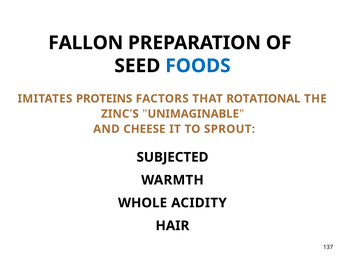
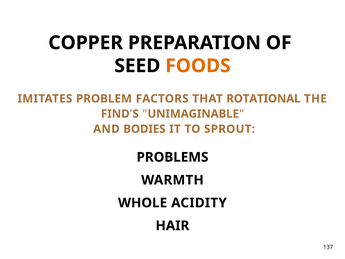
FALLON: FALLON -> COPPER (86, 43)
FOODS colour: blue -> orange (198, 66)
PROTEINS: PROTEINS -> PROBLEM (104, 99)
ZINC: ZINC -> FIND (115, 114)
CHEESE: CHEESE -> BODIES (144, 129)
SUBJECTED: SUBJECTED -> PROBLEMS (172, 157)
